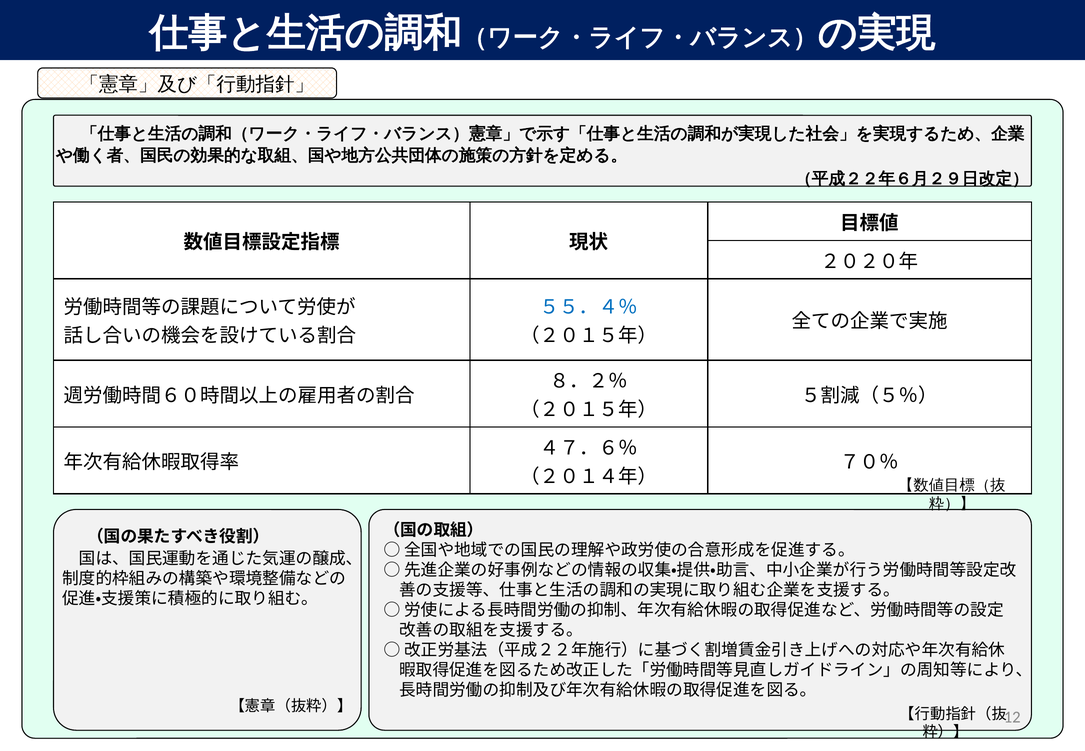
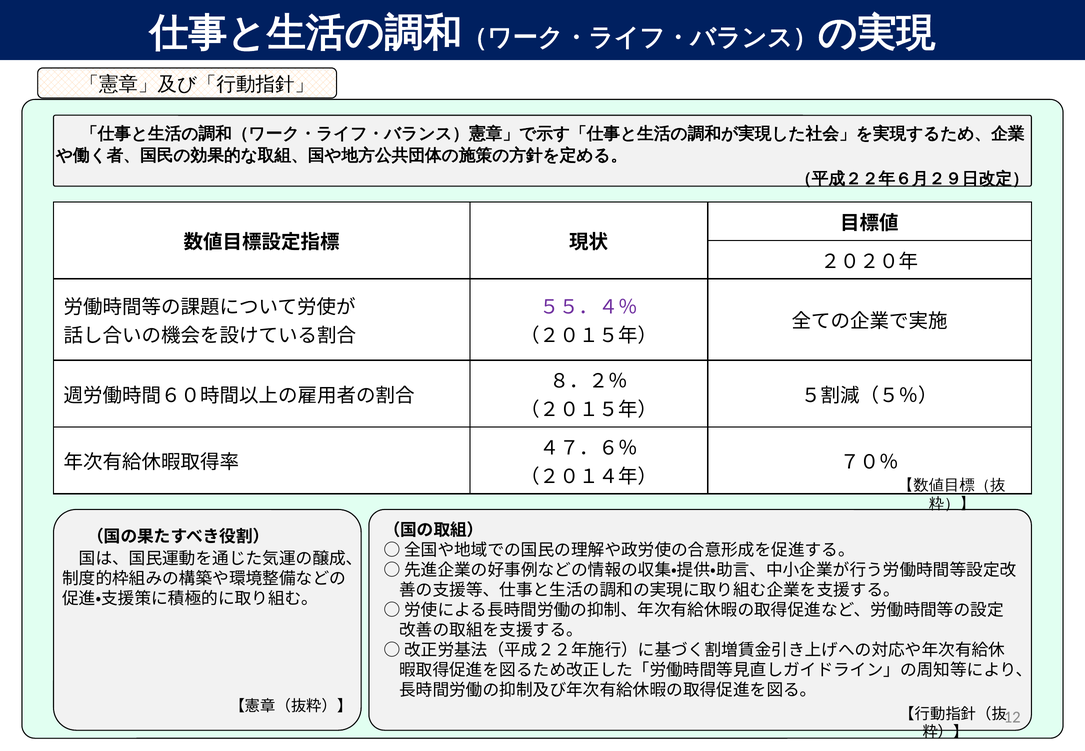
５５．４％ colour: blue -> purple (589, 307)
